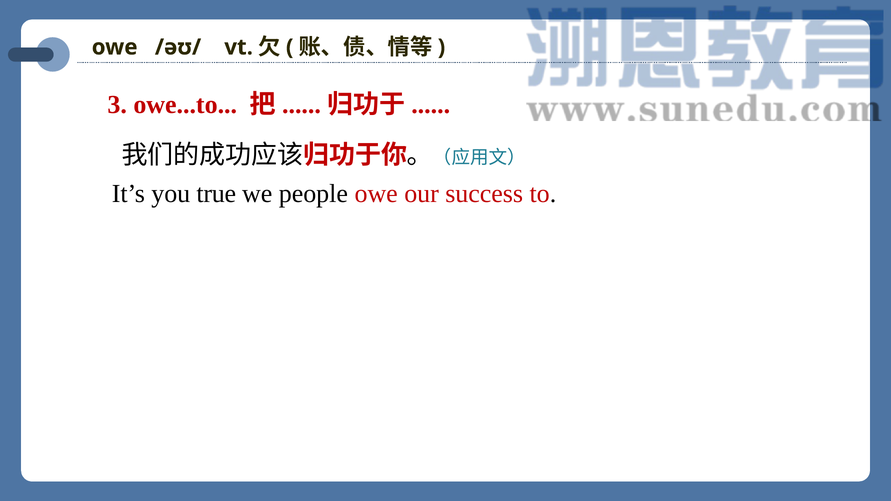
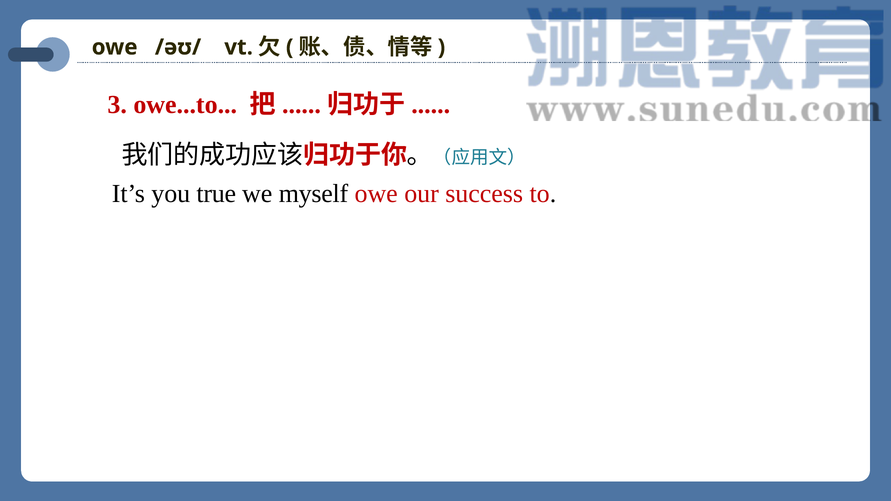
people: people -> myself (313, 194)
